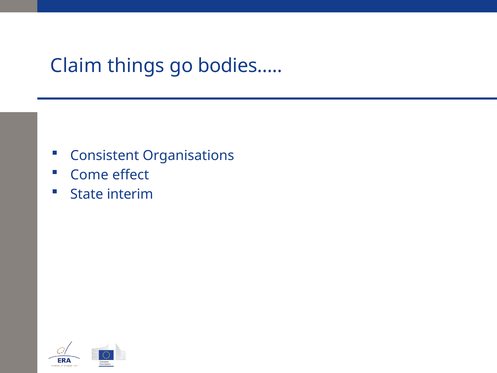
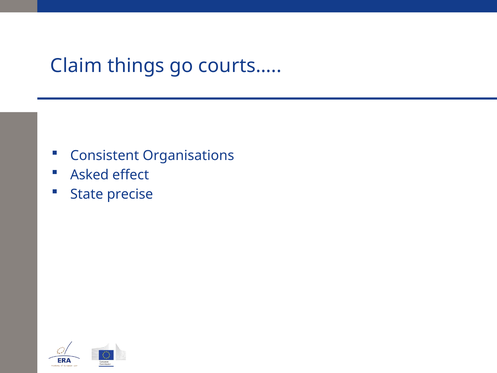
bodies…: bodies… -> courts… (240, 66)
Come: Come -> Asked (90, 175)
interim: interim -> precise (130, 194)
